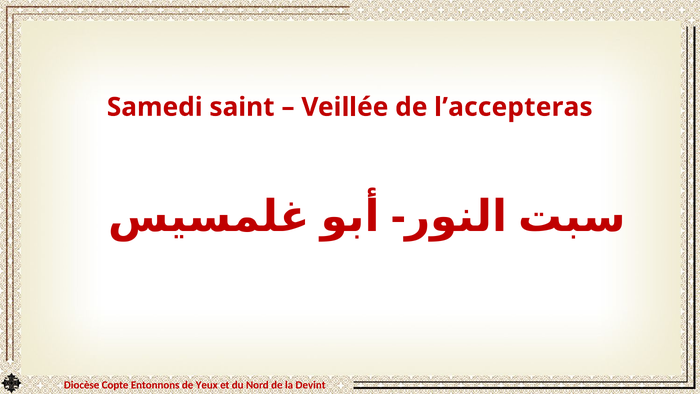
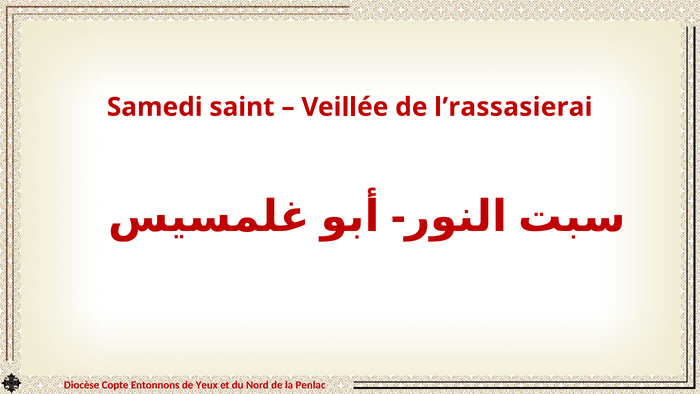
l’accepteras: l’accepteras -> l’rassasierai (513, 107)
Devint: Devint -> Penlac (311, 385)
